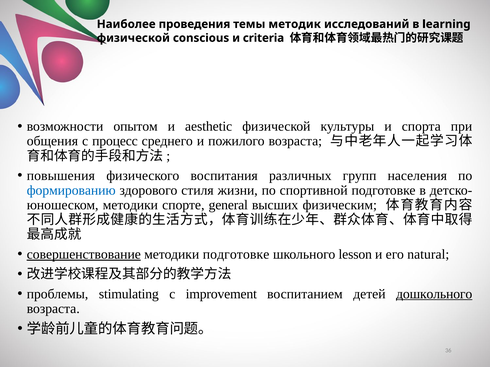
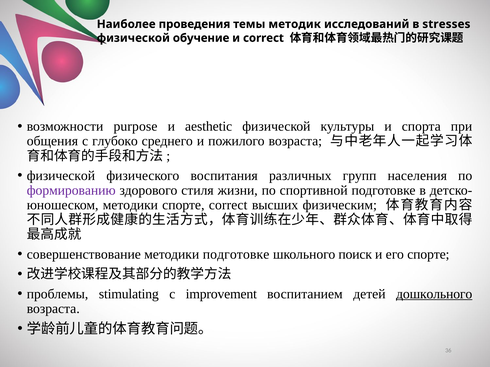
learning: learning -> stresses (446, 24)
conscious: conscious -> обучение (201, 38)
и criteria: criteria -> correct (263, 38)
опытом: опытом -> purpose (135, 127)
процесс: процесс -> глубоко (115, 141)
повышения: повышения -> физической (61, 176)
формированию colour: blue -> purple (71, 191)
спорте general: general -> correct (228, 205)
совершенствование underline: present -> none (84, 255)
lesson: lesson -> поиск (355, 255)
его natural: natural -> спорте (428, 255)
